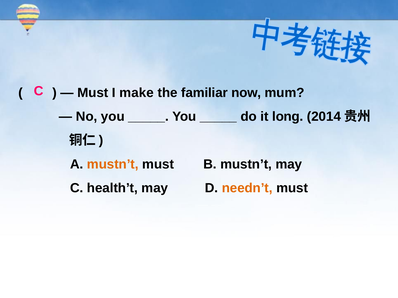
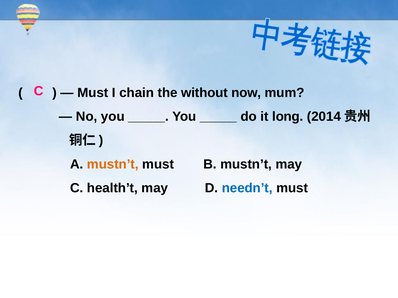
make: make -> chain (137, 93)
familiar: familiar -> without (204, 93)
needn’t colour: orange -> blue (247, 188)
